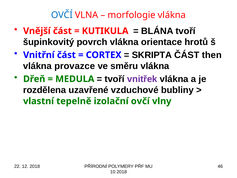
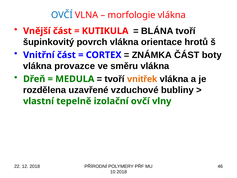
SKRIPTA: SKRIPTA -> ZNÁMKA (152, 55)
then: then -> boty (212, 55)
vnitřek colour: purple -> orange (142, 79)
